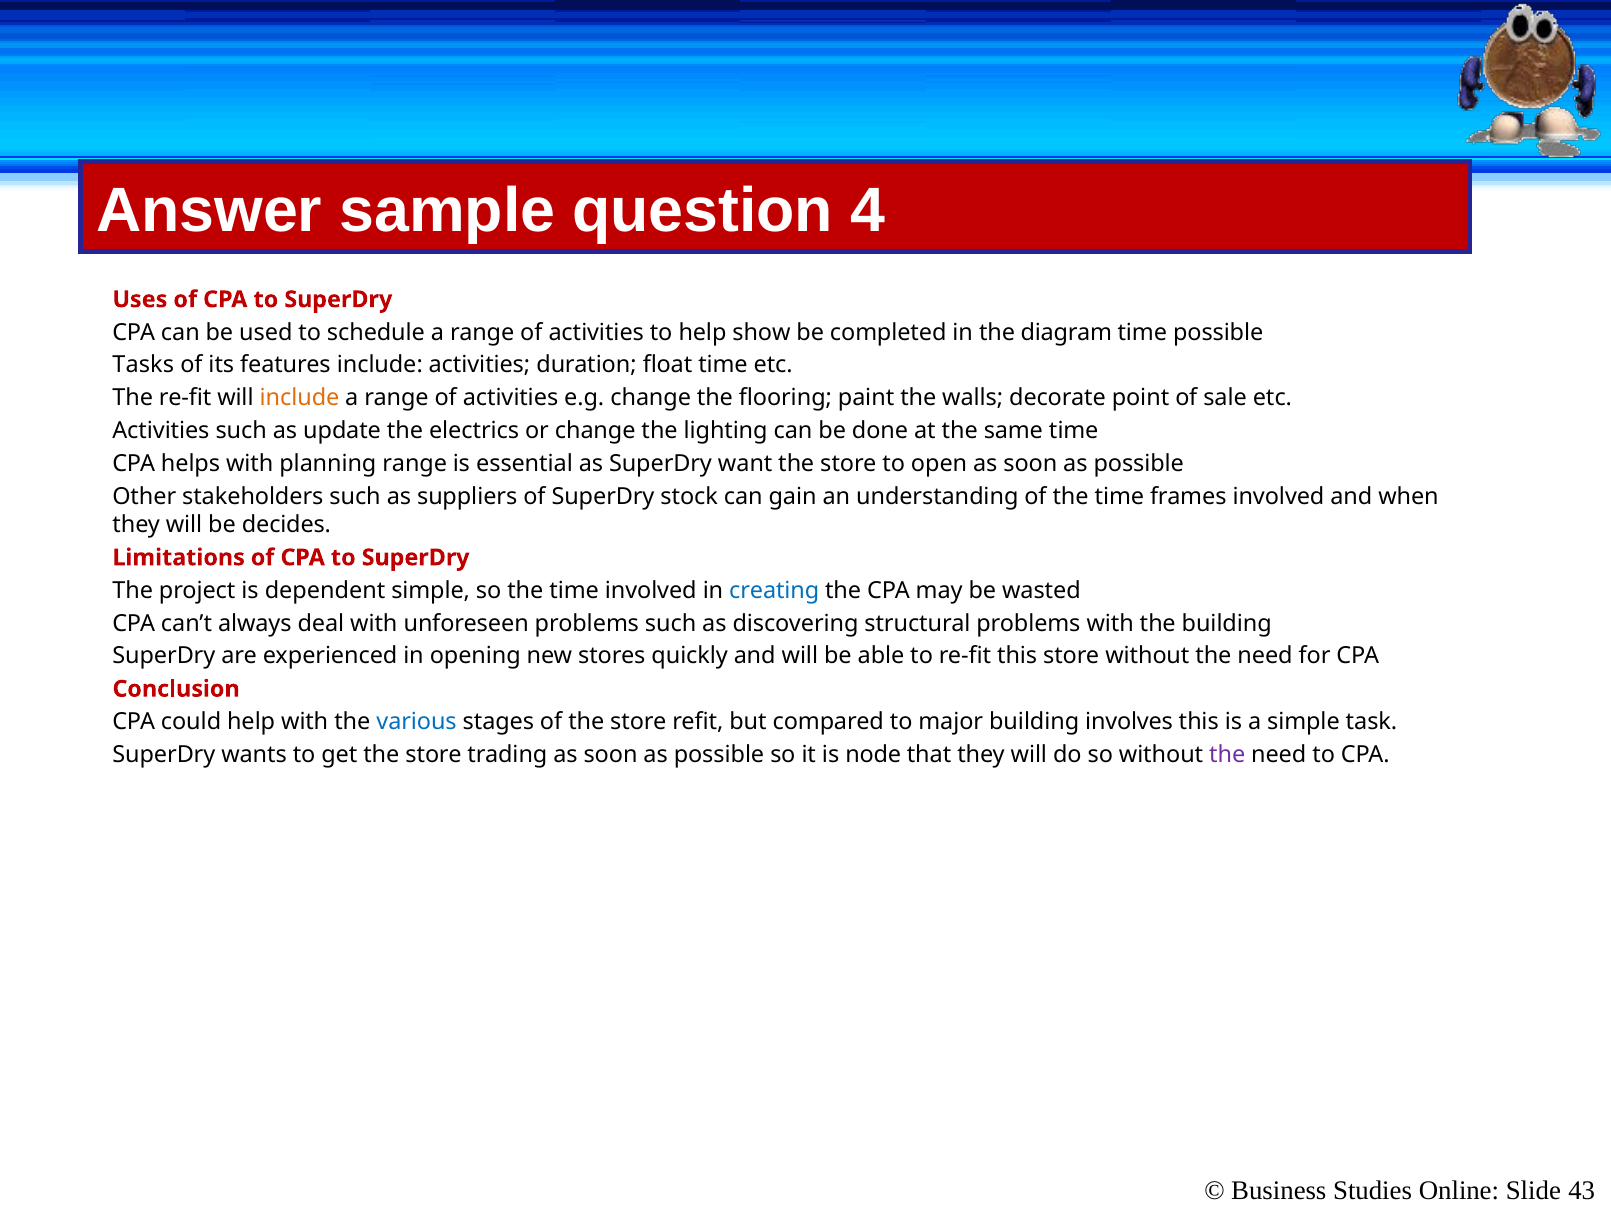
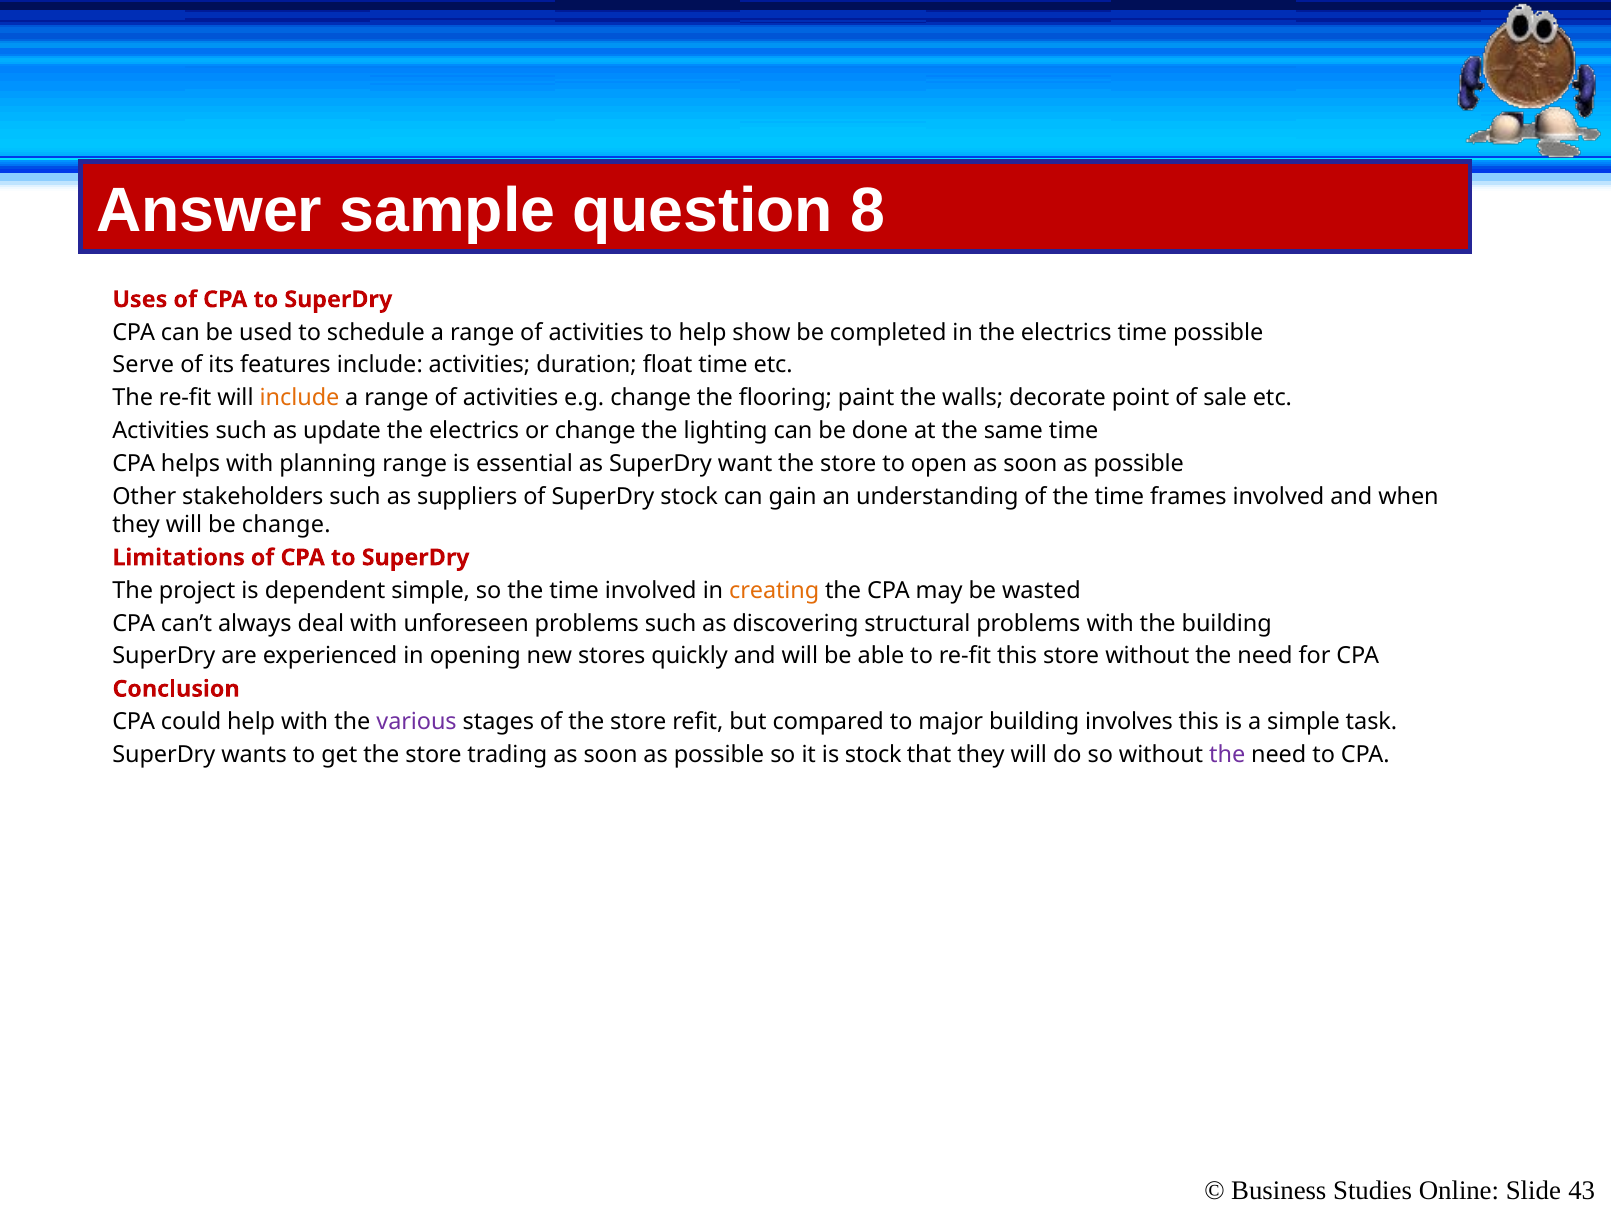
4: 4 -> 8 (868, 211)
in the diagram: diagram -> electrics (1066, 332)
Tasks: Tasks -> Serve (143, 365)
be decides: decides -> change (286, 525)
creating colour: blue -> orange (774, 591)
various colour: blue -> purple (417, 722)
is node: node -> stock (873, 755)
